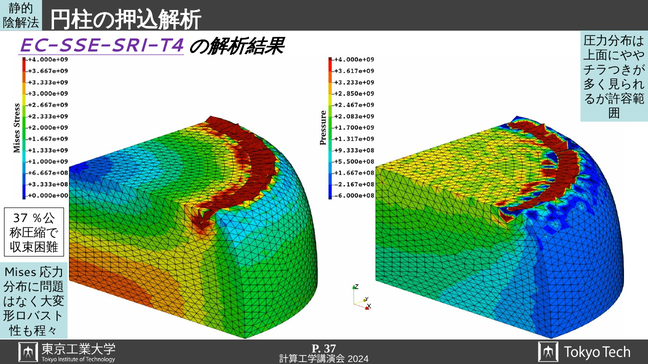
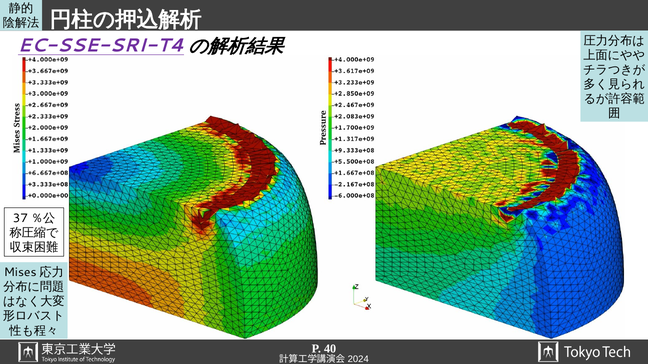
37: 37 -> 40 (330, 349)
